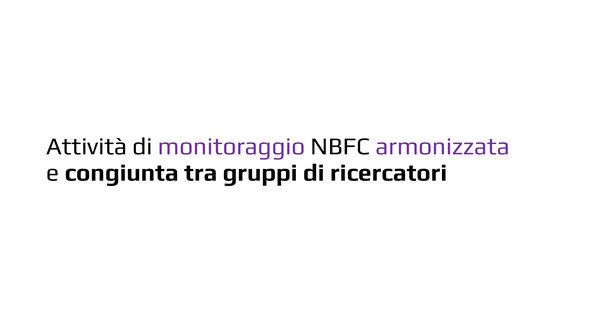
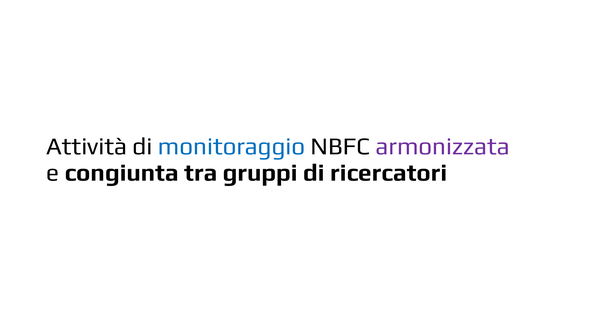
monitoraggio colour: purple -> blue (232, 147)
